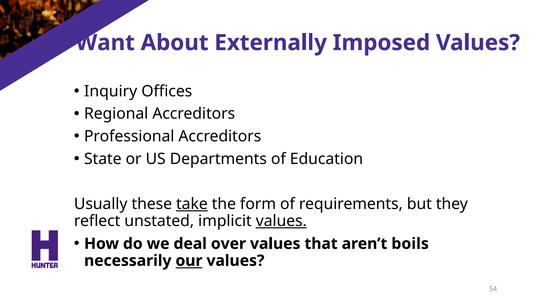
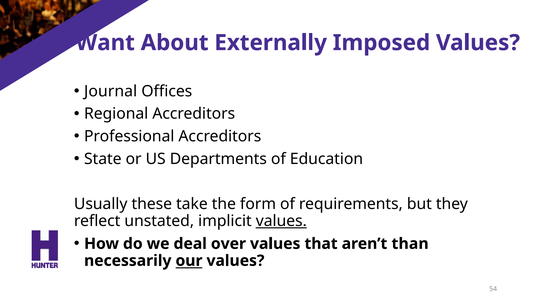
Inquiry: Inquiry -> Journal (111, 91)
take underline: present -> none (192, 204)
boils: boils -> than (410, 243)
